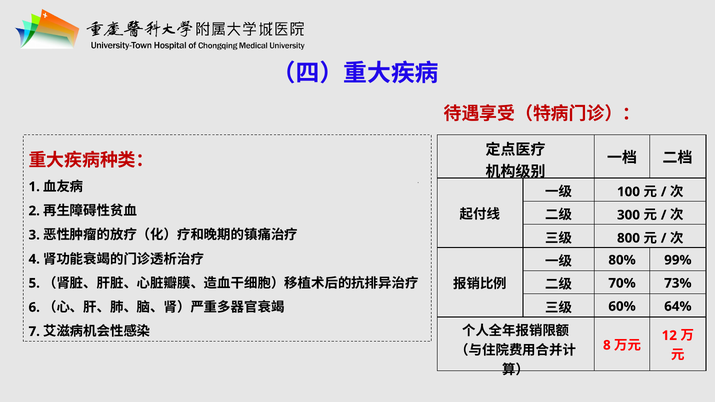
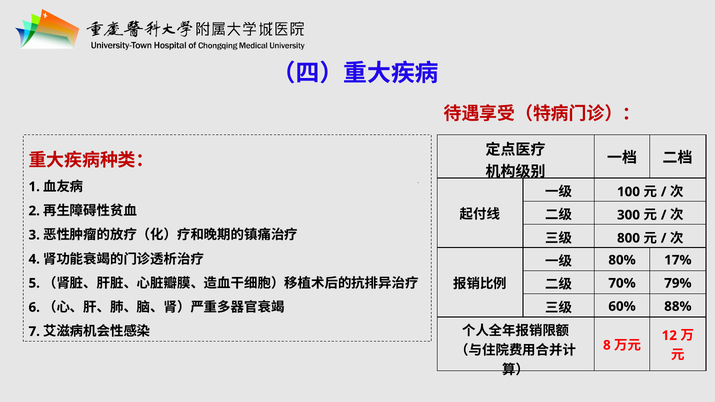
99%: 99% -> 17% (678, 260)
73%: 73% -> 79% (678, 283)
64%: 64% -> 88% (678, 307)
